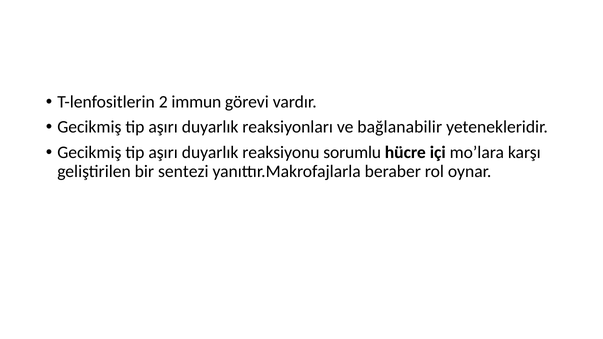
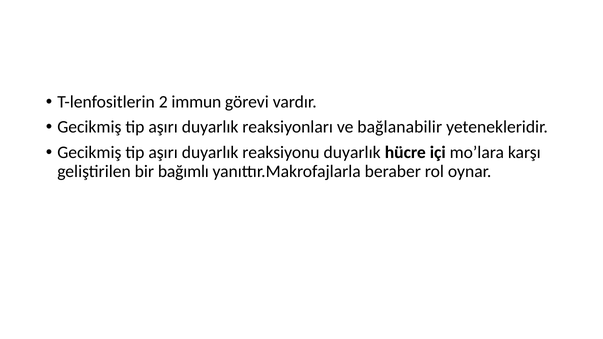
reaksiyonu sorumlu: sorumlu -> duyarlık (352, 153)
sentezi: sentezi -> bağımlı (183, 172)
